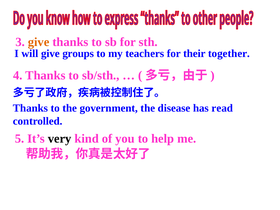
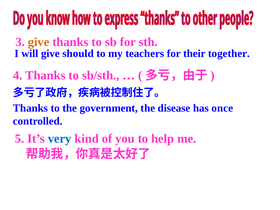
groups: groups -> should (78, 54)
read: read -> once (222, 108)
very colour: black -> blue (60, 139)
